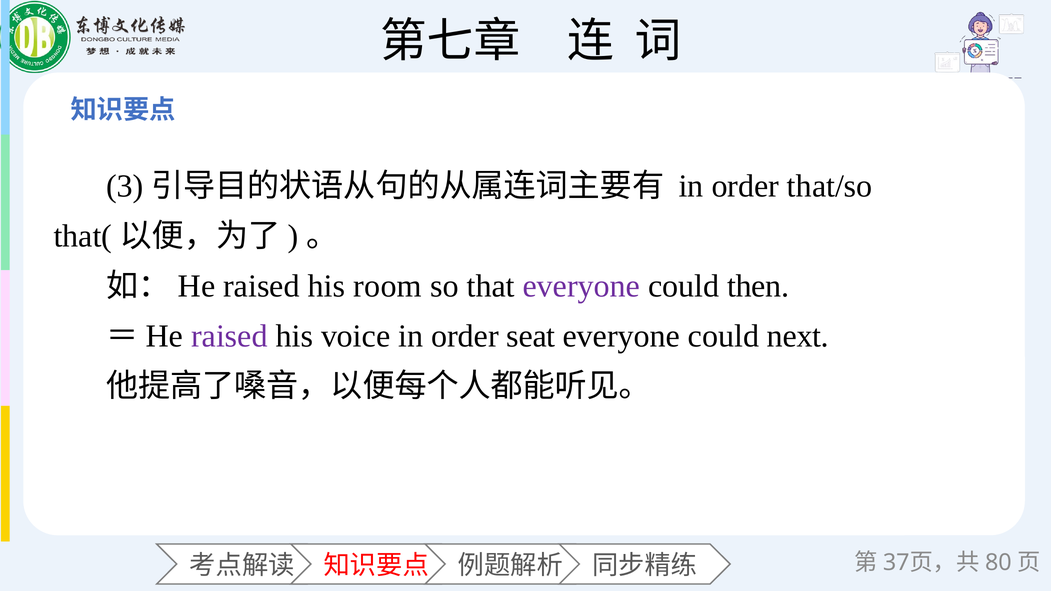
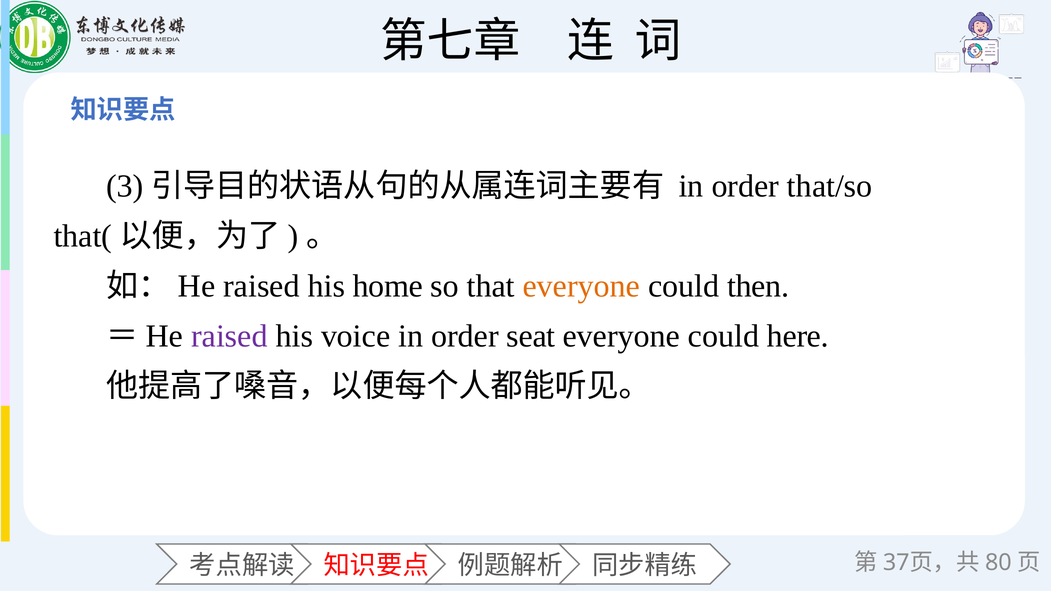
room: room -> home (388, 286)
everyone colour: purple -> orange (581, 286)
next: next -> here (798, 336)
